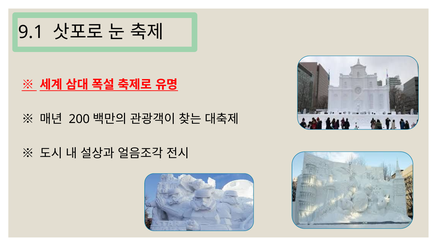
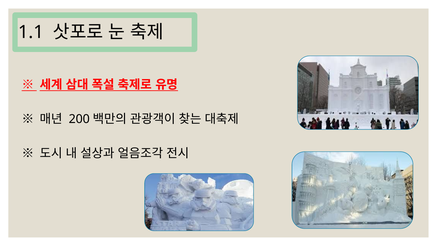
9.1: 9.1 -> 1.1 (31, 32)
